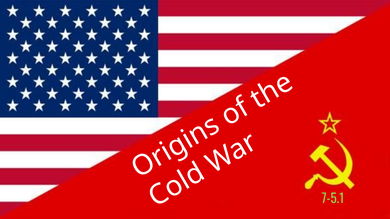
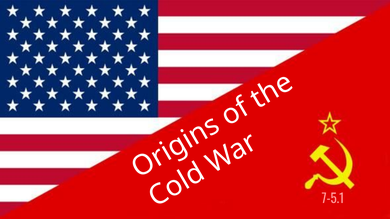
7-5.1 colour: light green -> pink (333, 199)
